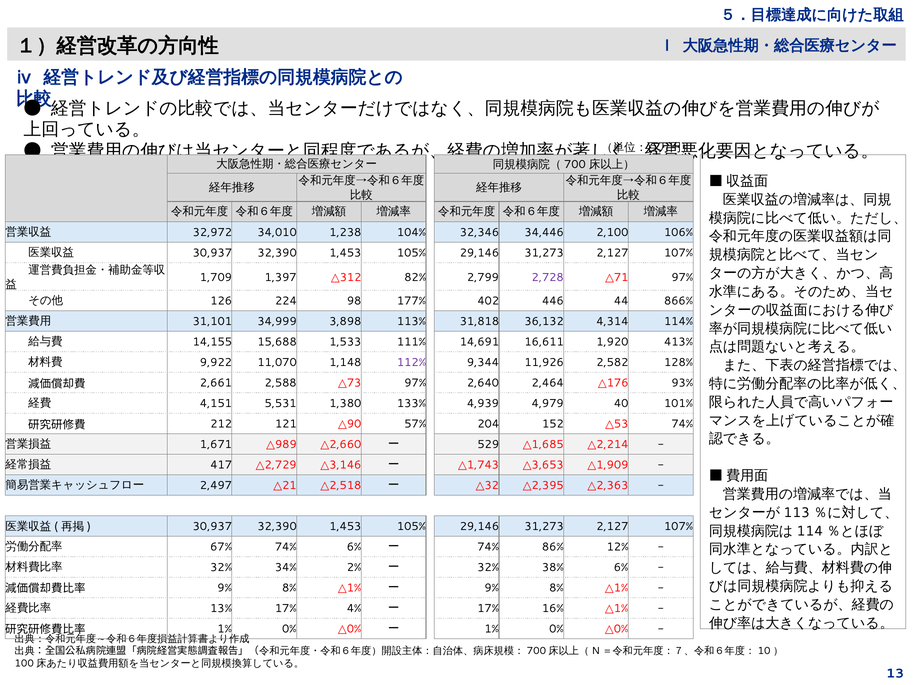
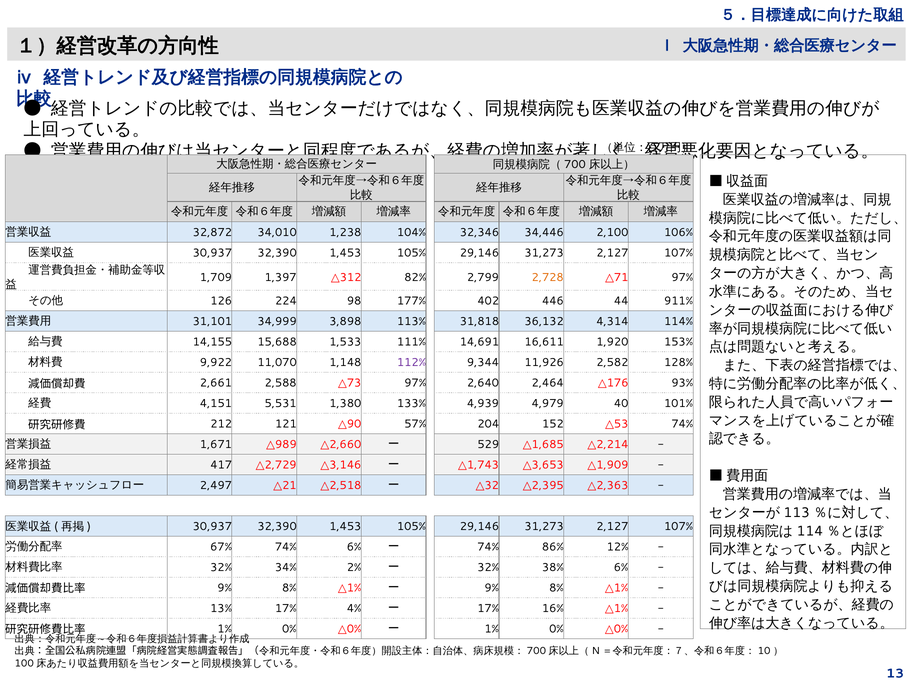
32,972: 32,972 -> 32,872 (212, 233)
2,728 colour: purple -> orange (548, 277)
866%: 866% -> 911% (679, 301)
413%: 413% -> 153% (679, 342)
